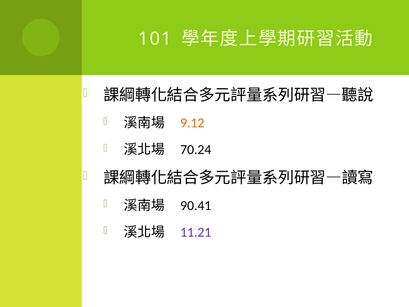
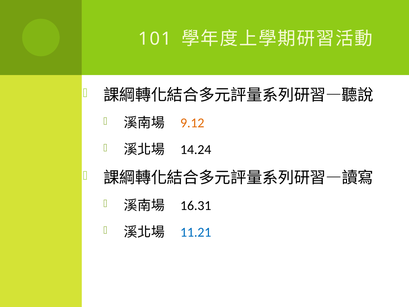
70.24: 70.24 -> 14.24 (196, 150)
90.41: 90.41 -> 16.31 (196, 206)
11.21 colour: purple -> blue (196, 232)
